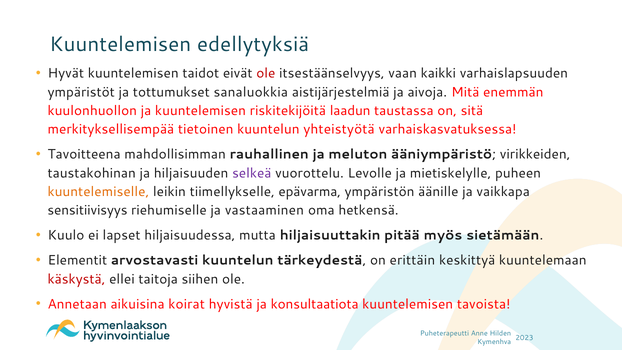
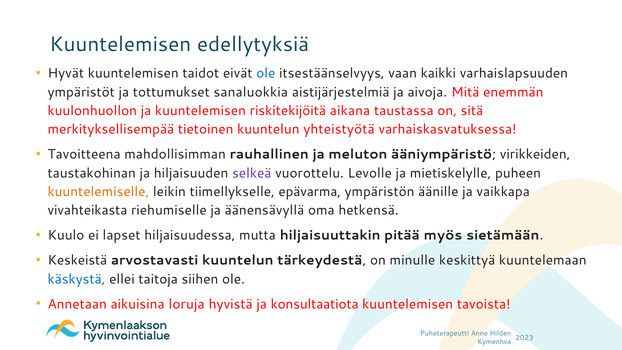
ole colour: red -> blue (266, 73)
laadun: laadun -> aikana (350, 111)
sensitiivisyys: sensitiivisyys -> vivahteikasta (87, 210)
vastaaminen: vastaaminen -> äänensävyllä (264, 210)
Elementit: Elementit -> Keskeistä (77, 260)
erittäin: erittäin -> minulle (412, 260)
käskystä colour: red -> blue (76, 279)
koirat: koirat -> loruja (187, 304)
